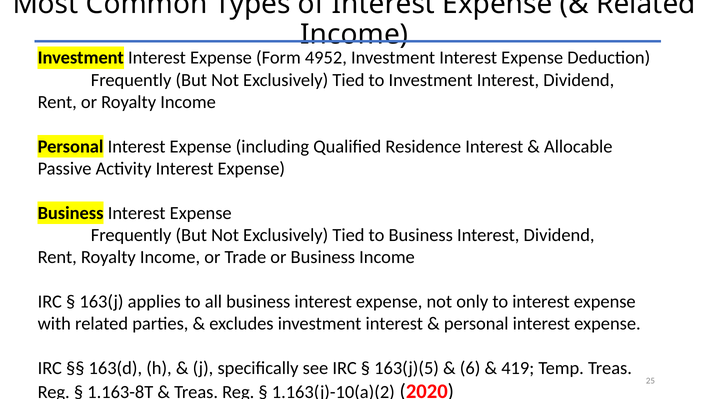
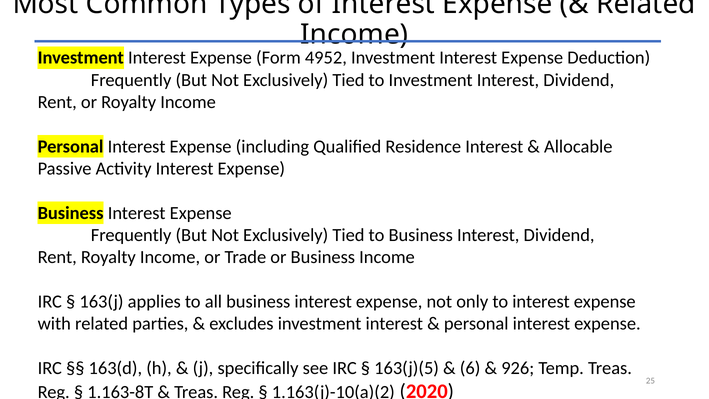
419: 419 -> 926 (518, 368)
